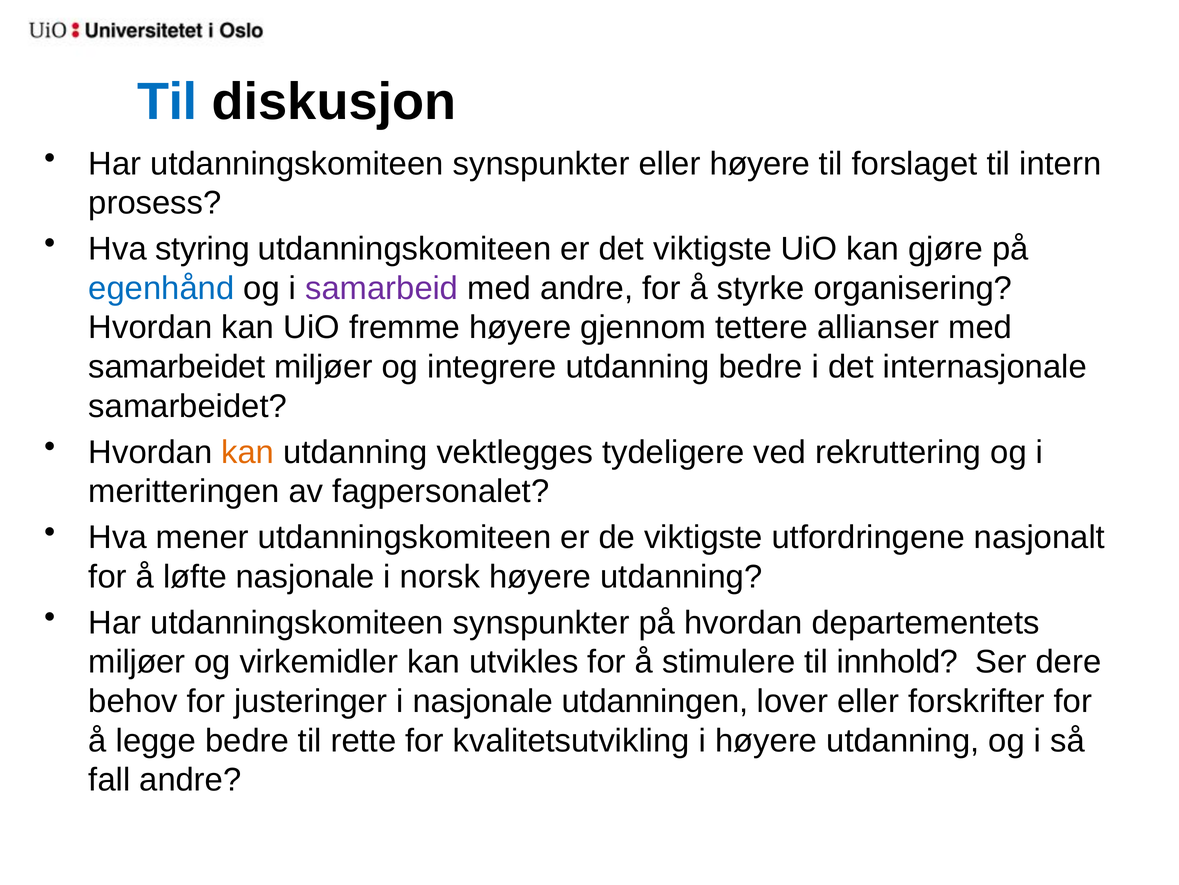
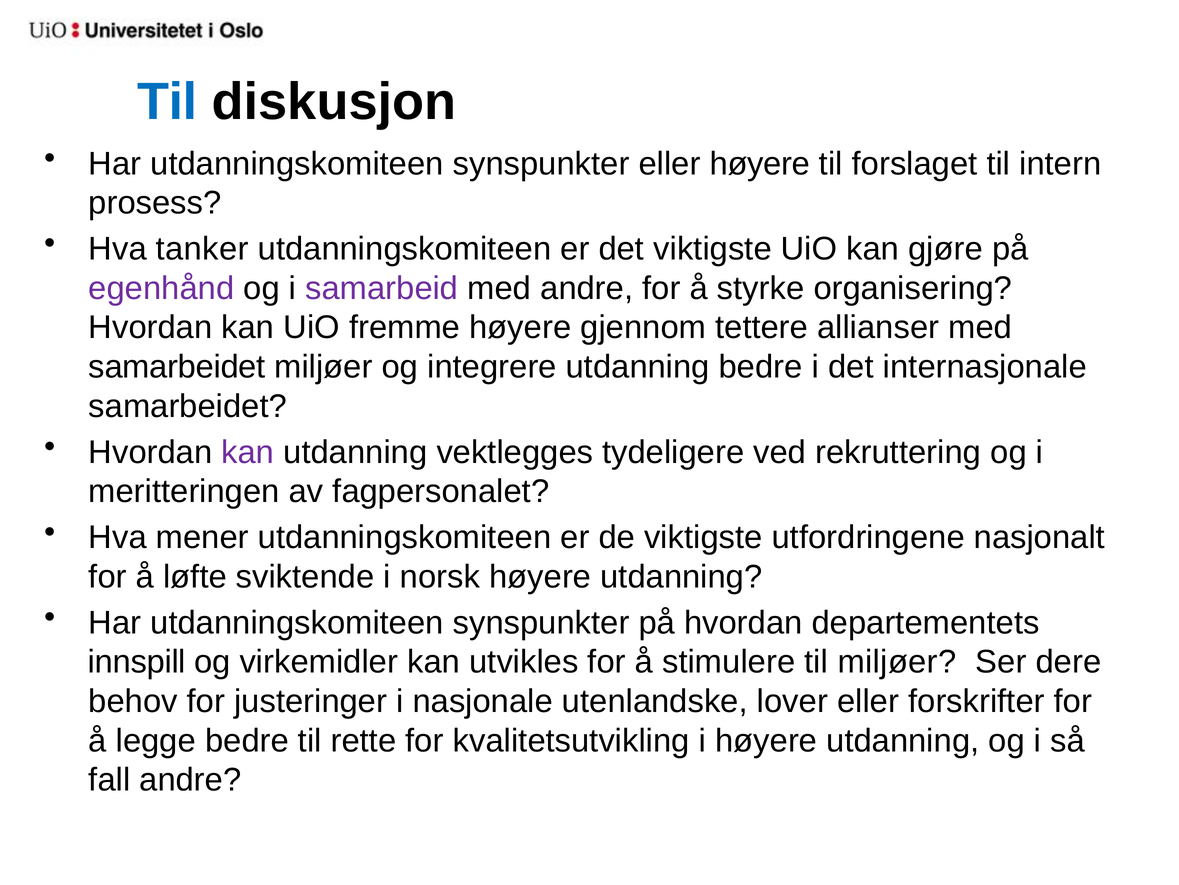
styring: styring -> tanker (202, 249)
egenhånd colour: blue -> purple (161, 288)
kan colour: orange -> purple (248, 452)
løfte nasjonale: nasjonale -> sviktende (305, 576)
miljøer: miljøer -> innspill (137, 662)
til innhold: innhold -> miljøer (897, 662)
utdanningen: utdanningen -> utenlandske (655, 701)
